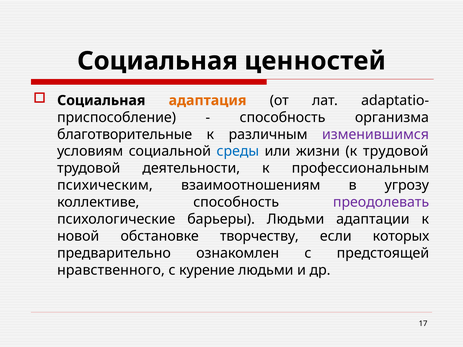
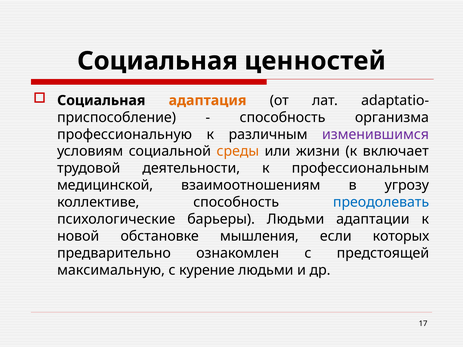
благотворительные: благотворительные -> профессиональную (125, 134)
среды colour: blue -> orange (238, 151)
к трудовой: трудовой -> включает (396, 151)
психическим: психическим -> медицинской (105, 185)
преодолевать colour: purple -> blue (381, 202)
творчеству: творчеству -> мышления (259, 236)
нравственного: нравственного -> максимальную (111, 270)
